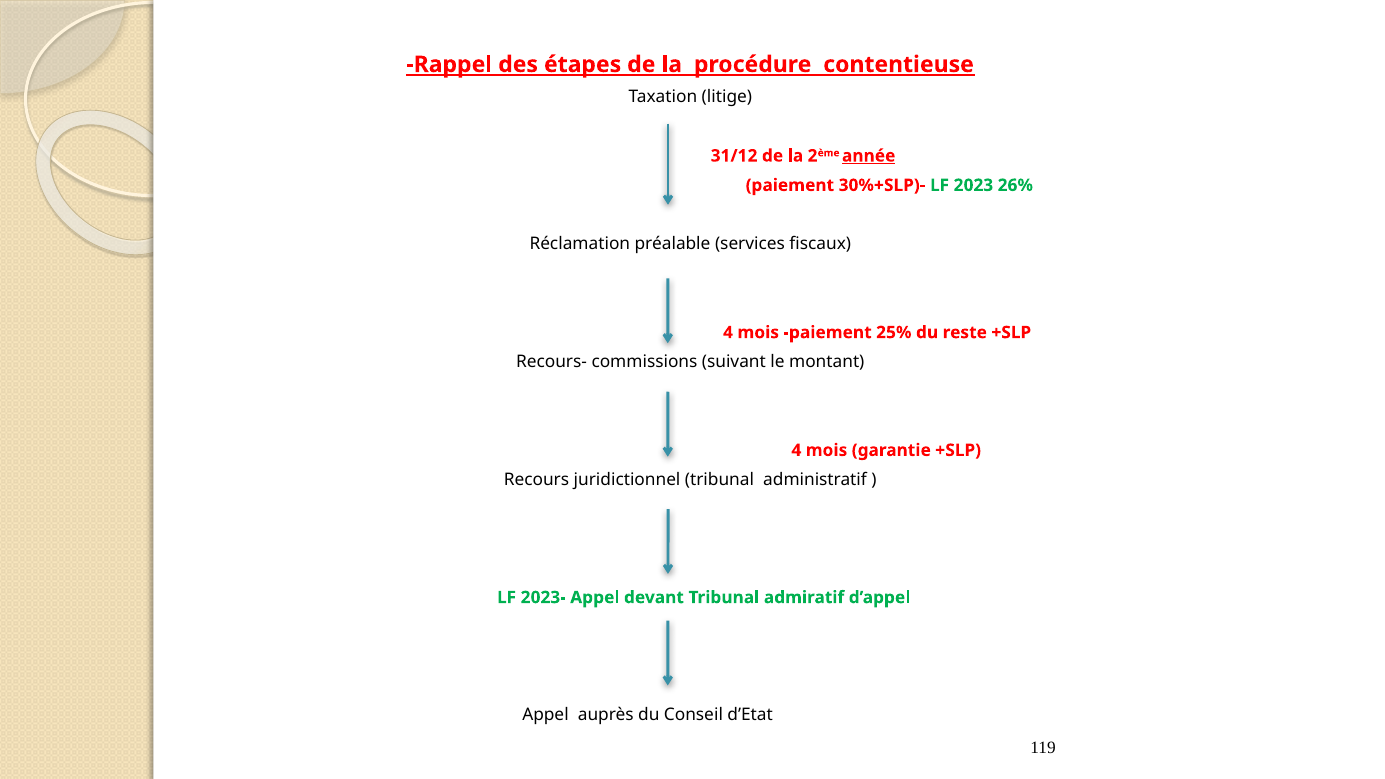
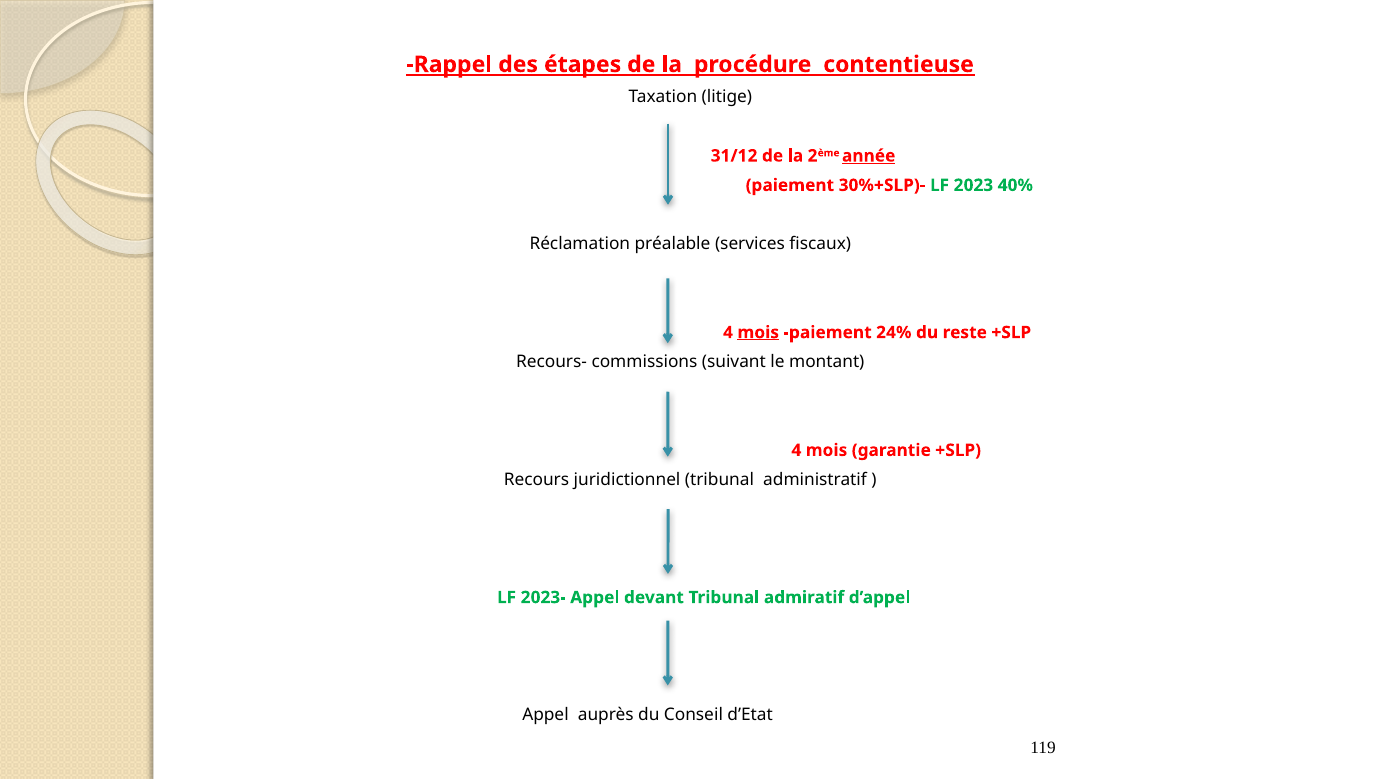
26%: 26% -> 40% (1015, 185)
mois underline: none -> present (758, 332)
25%: 25% -> 24% (894, 332)
